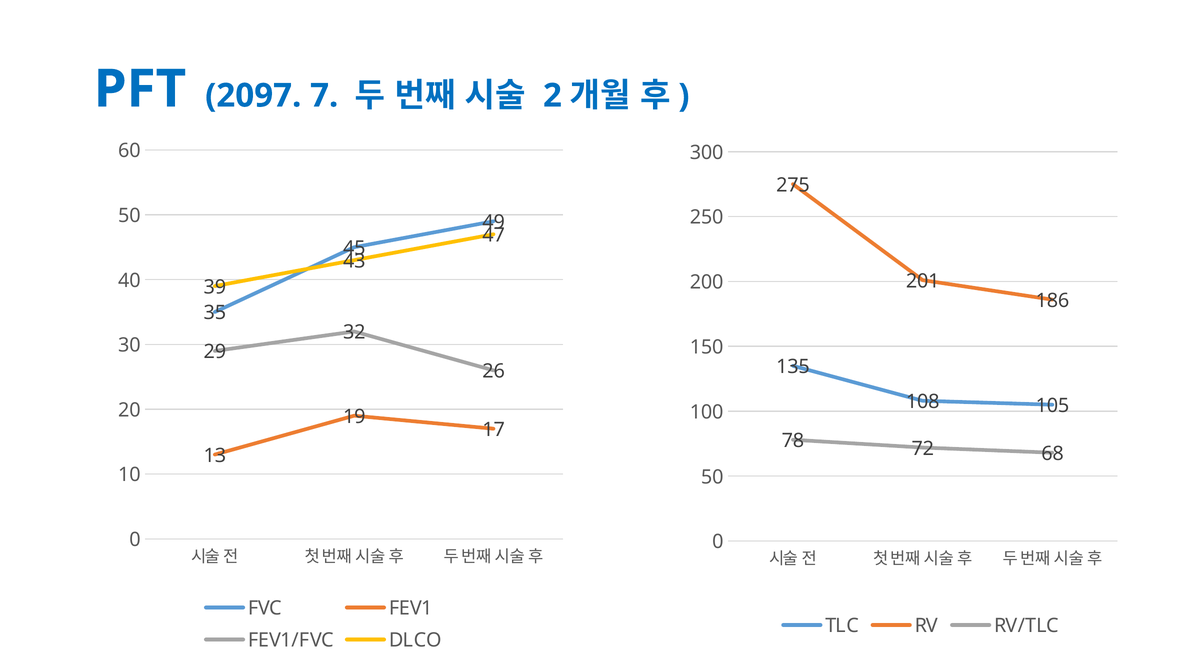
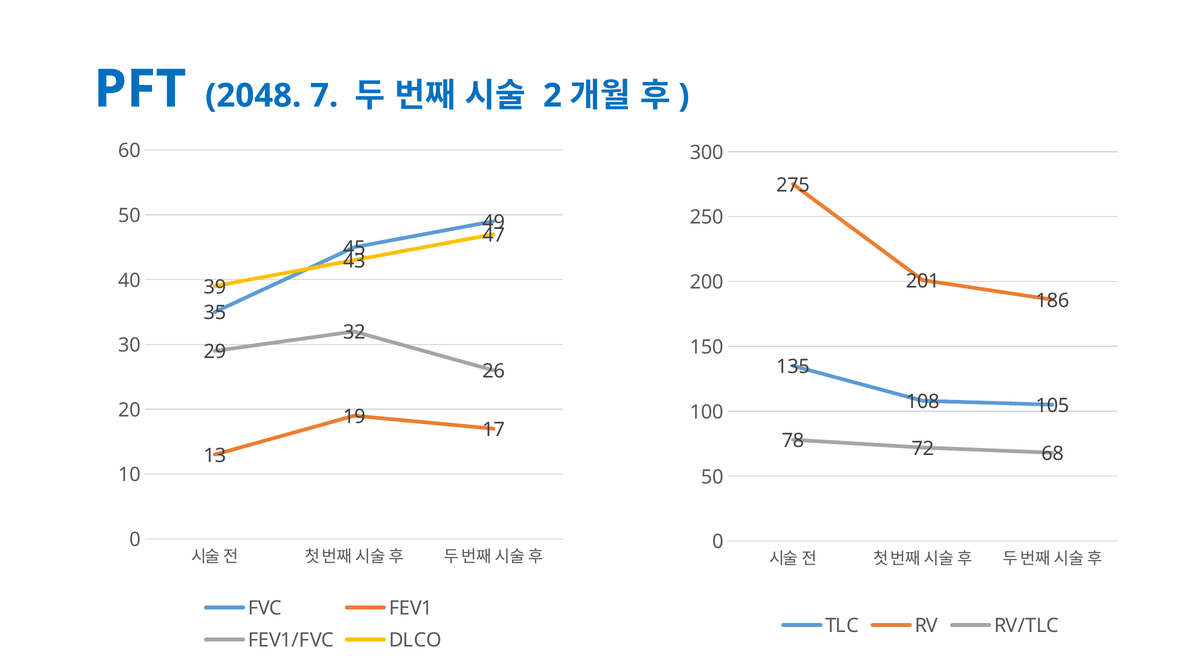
2097: 2097 -> 2048 (253, 96)
